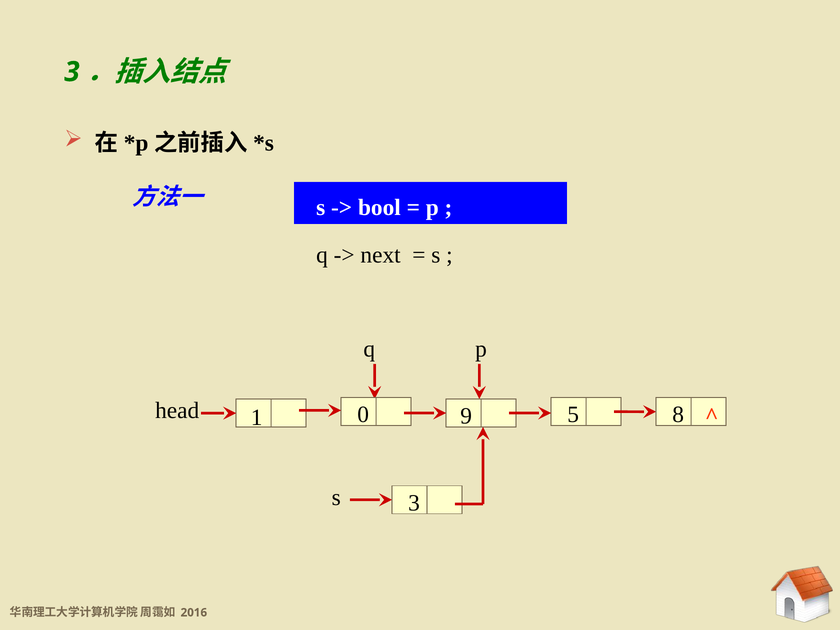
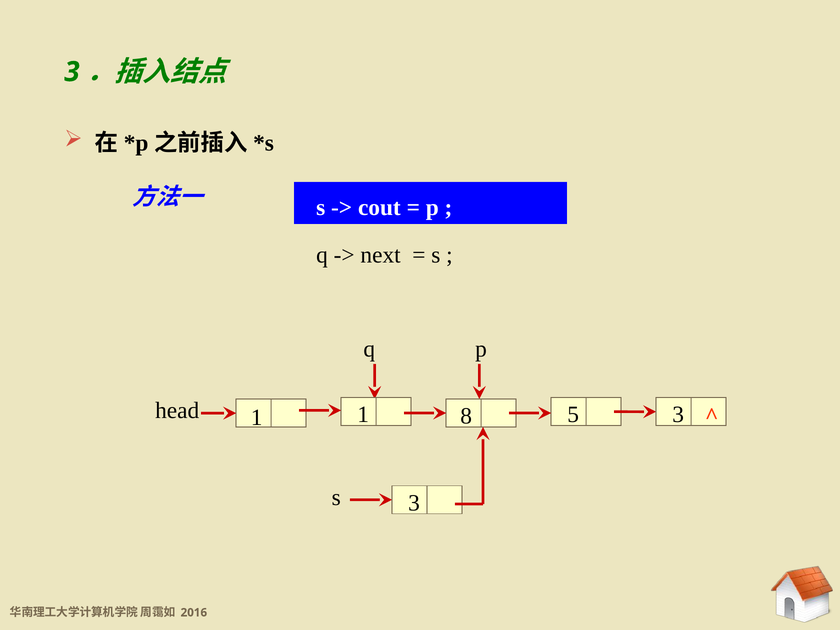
bool: bool -> cout (379, 207)
9: 9 -> 8 (466, 416)
5 8: 8 -> 3 (678, 415)
1 0: 0 -> 1 (363, 415)
